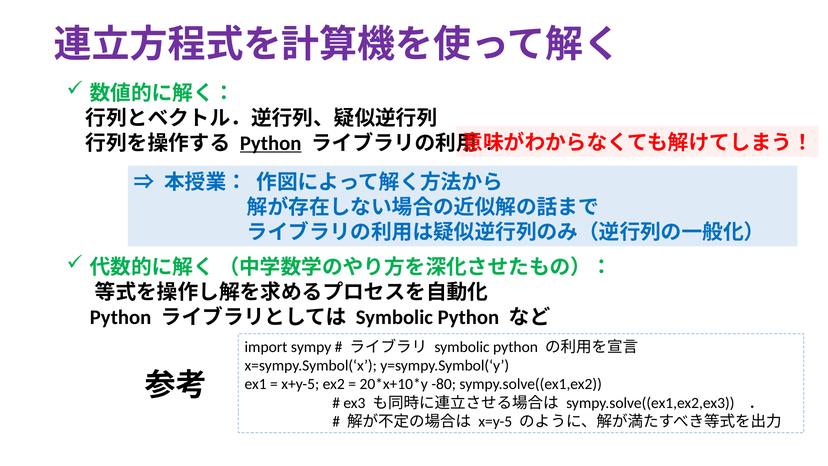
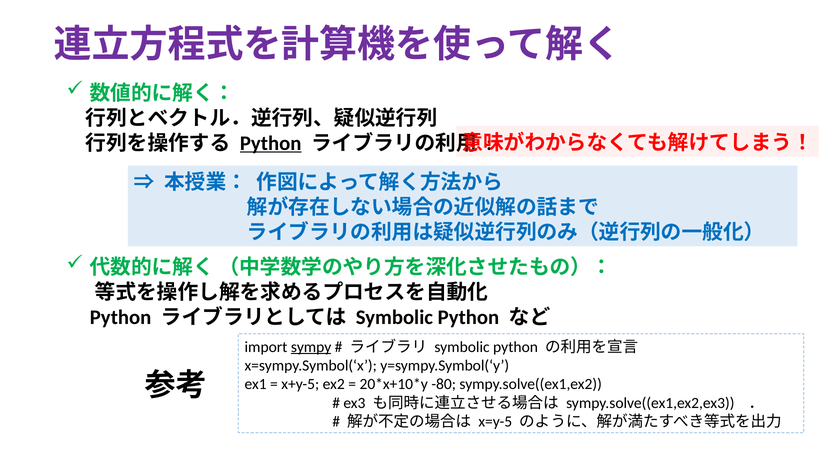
sympy underline: none -> present (311, 347)
